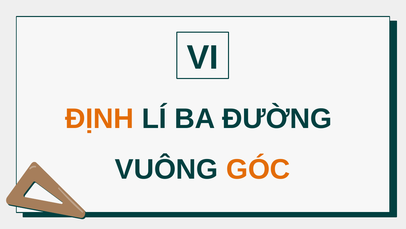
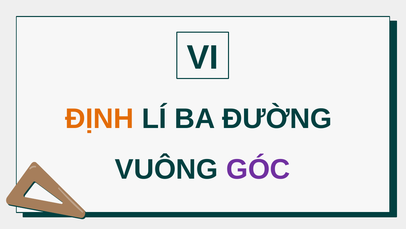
GÓC colour: orange -> purple (258, 169)
